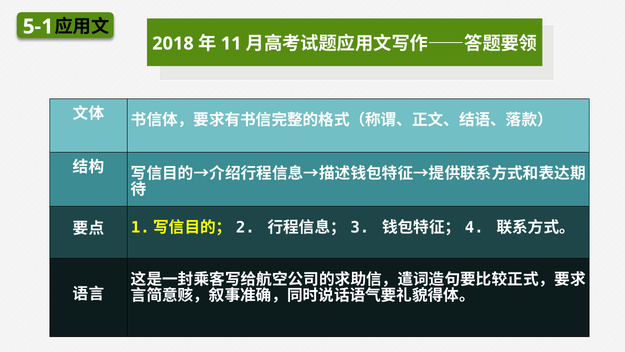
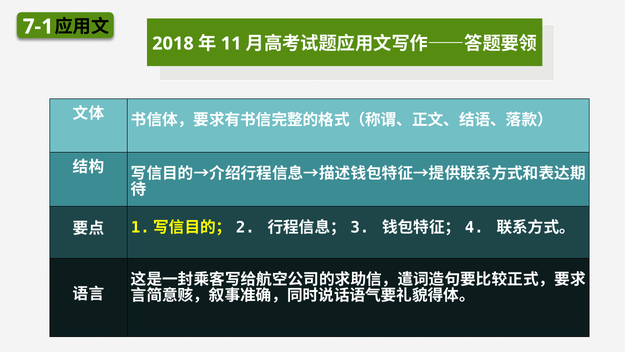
5-1: 5-1 -> 7-1 (38, 27)
